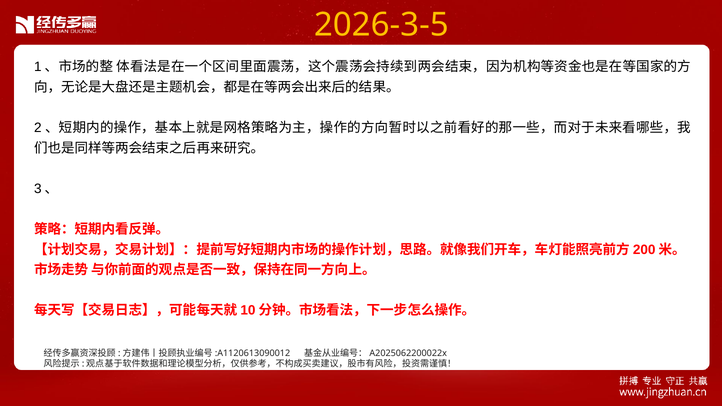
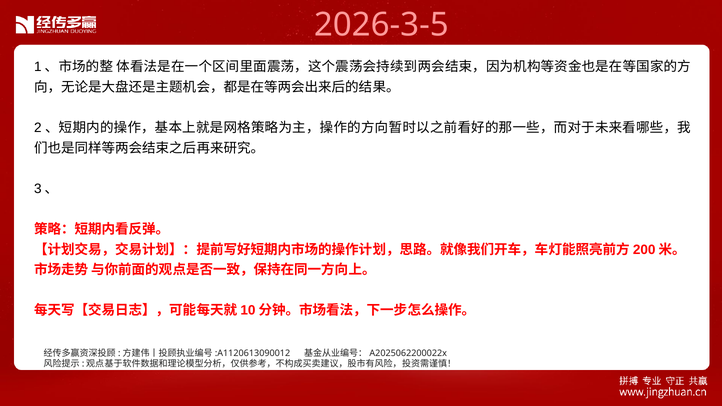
2026-3-5 colour: yellow -> pink (381, 25)
